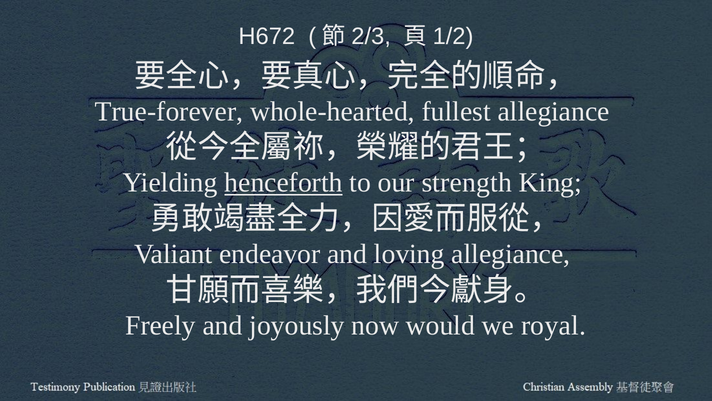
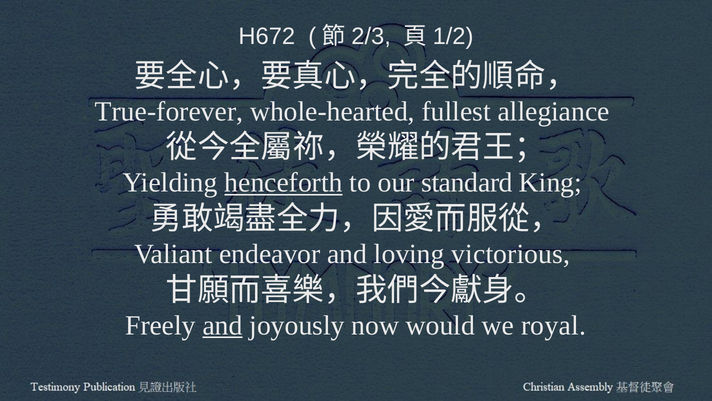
strength: strength -> standard (467, 183)
loving allegiance: allegiance -> victorious (511, 254)
and underline: none -> present (223, 325)
